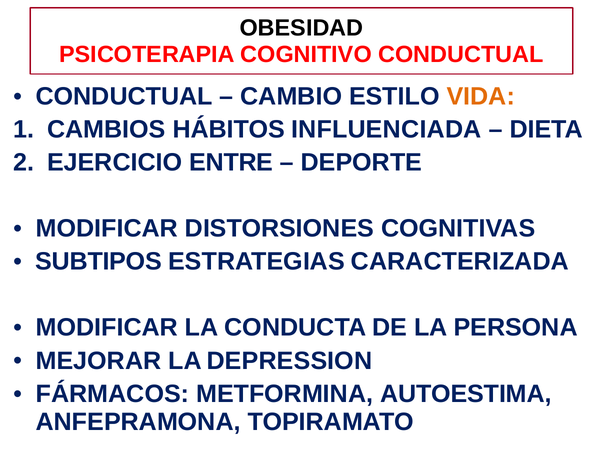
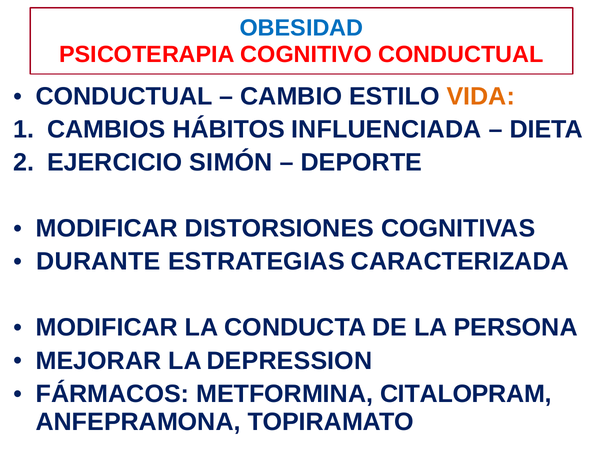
OBESIDAD colour: black -> blue (302, 28)
ENTRE: ENTRE -> SIMÓN (231, 162)
SUBTIPOS: SUBTIPOS -> DURANTE (98, 262)
AUTOESTIMA: AUTOESTIMA -> CITALOPRAM (466, 394)
